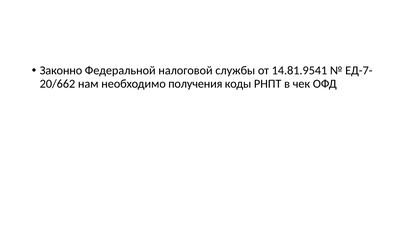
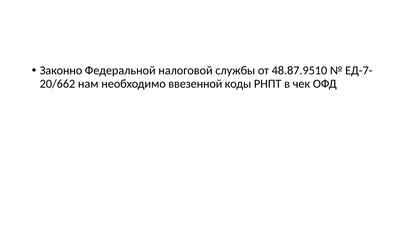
14.81.9541: 14.81.9541 -> 48.87.9510 (299, 71)
получения: получения -> ввезенной (195, 84)
